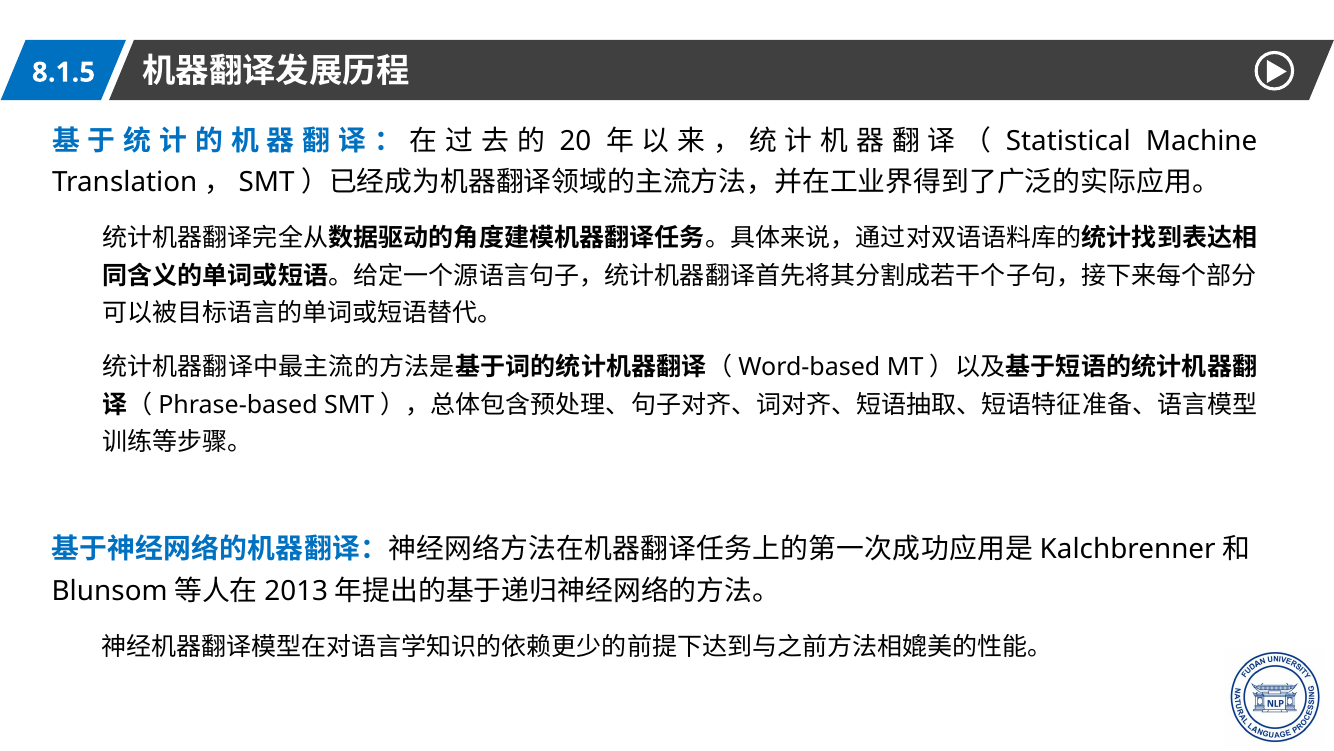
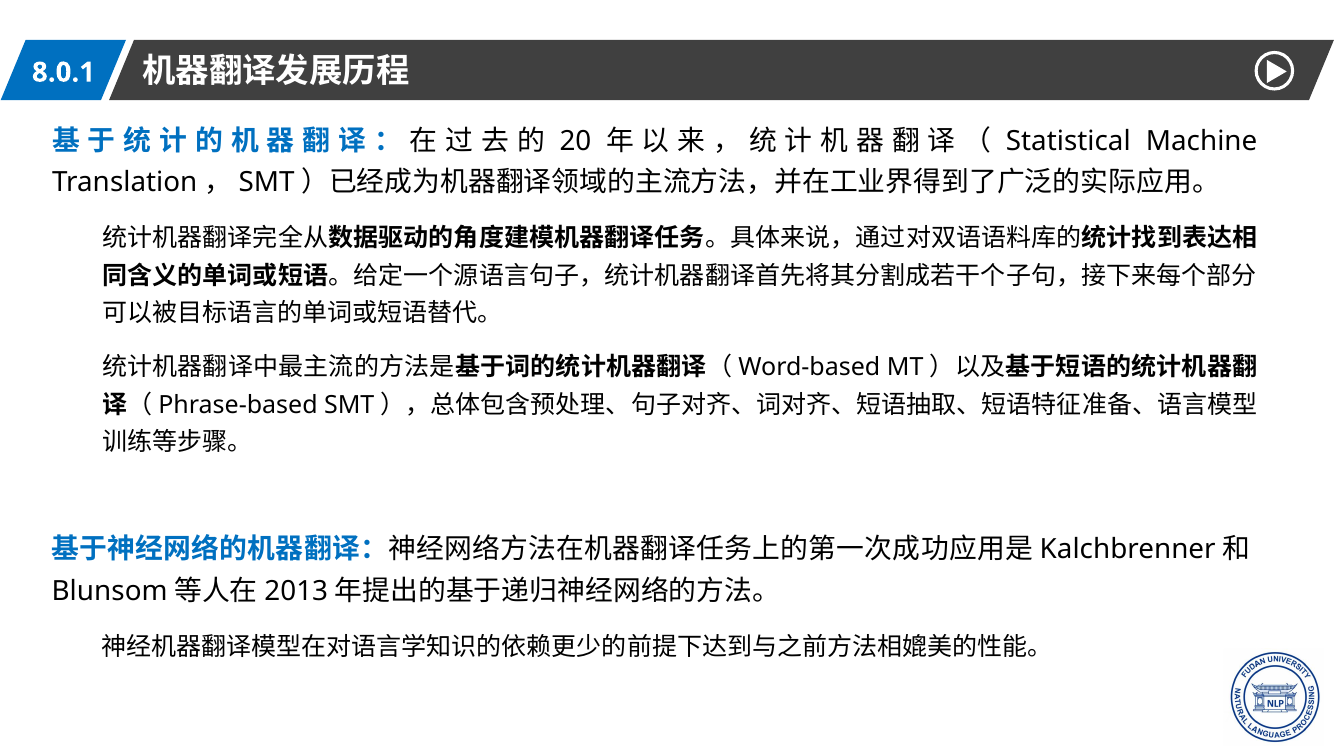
8.1.5: 8.1.5 -> 8.0.1 (64, 72)
